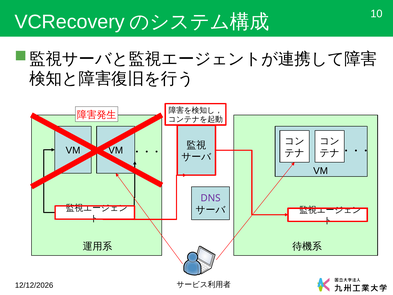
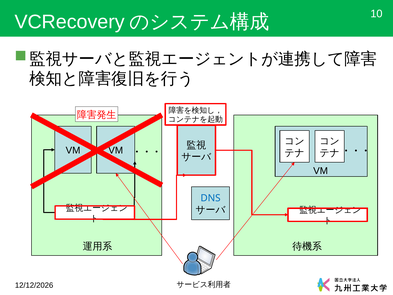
DNS colour: purple -> blue (211, 198)
